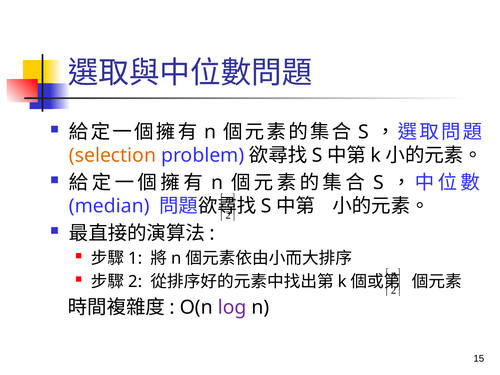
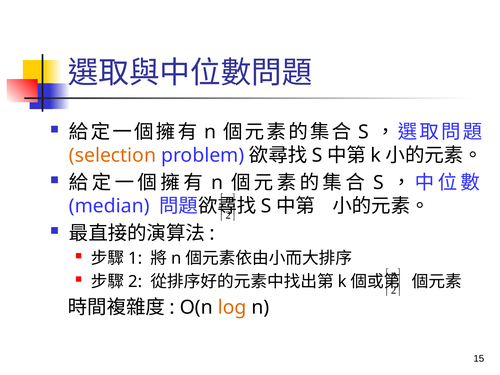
log colour: purple -> orange (232, 307)
